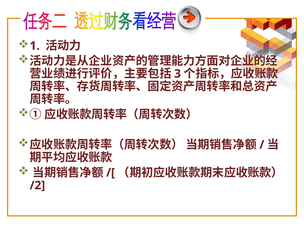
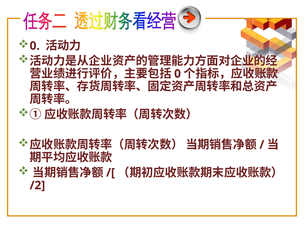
1: 1 -> 0 (35, 46)
3: 3 -> 0 (178, 74)
